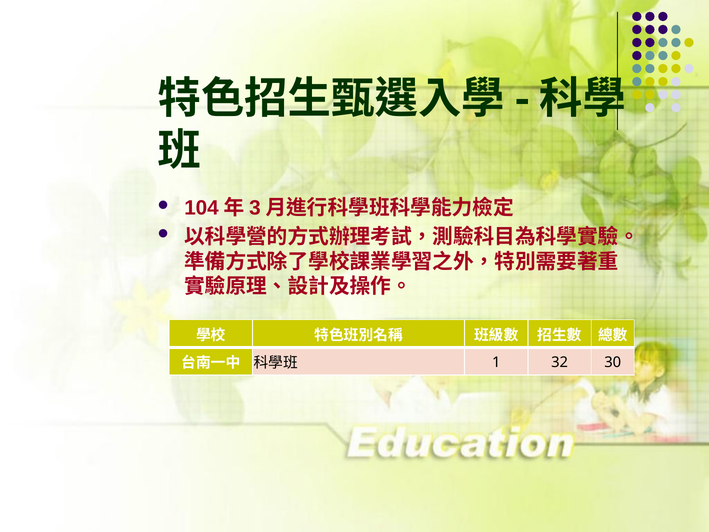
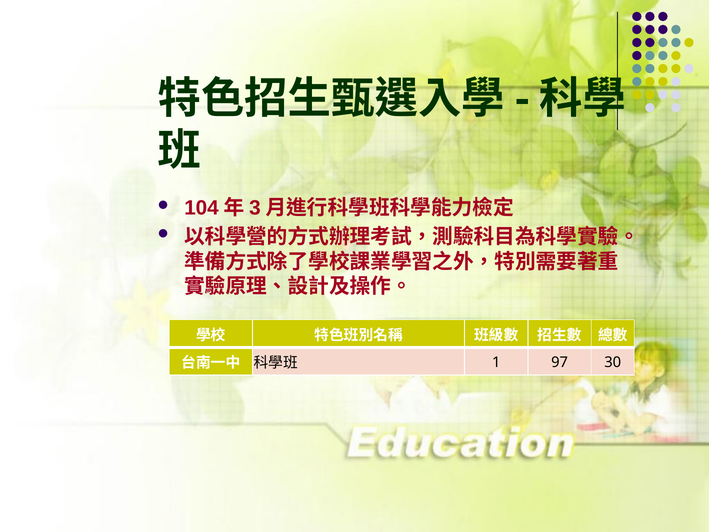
32: 32 -> 97 (560, 362)
